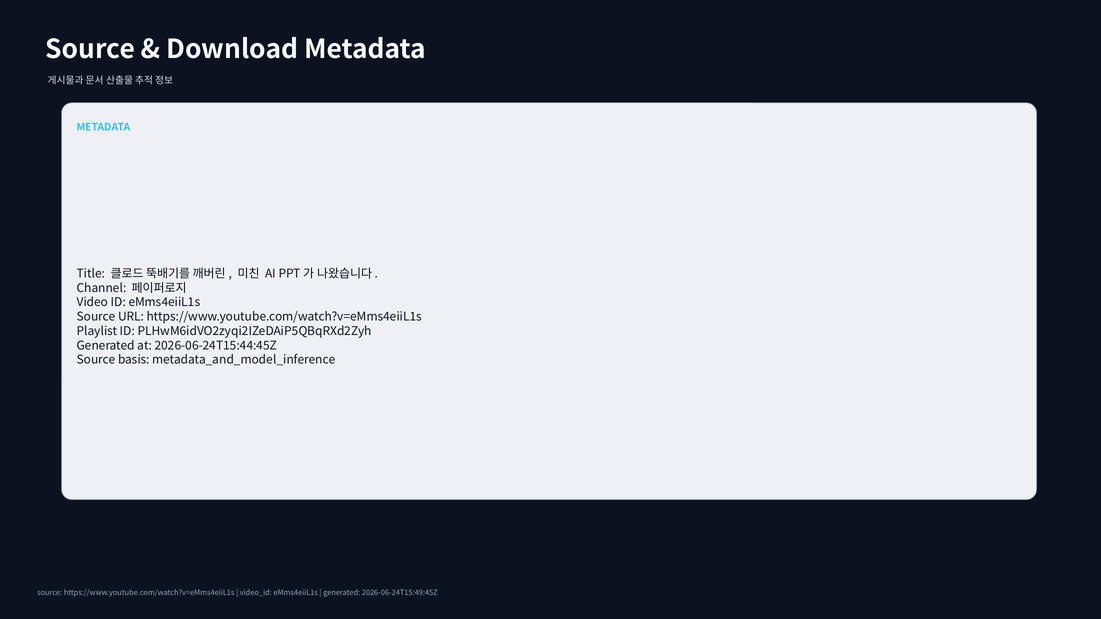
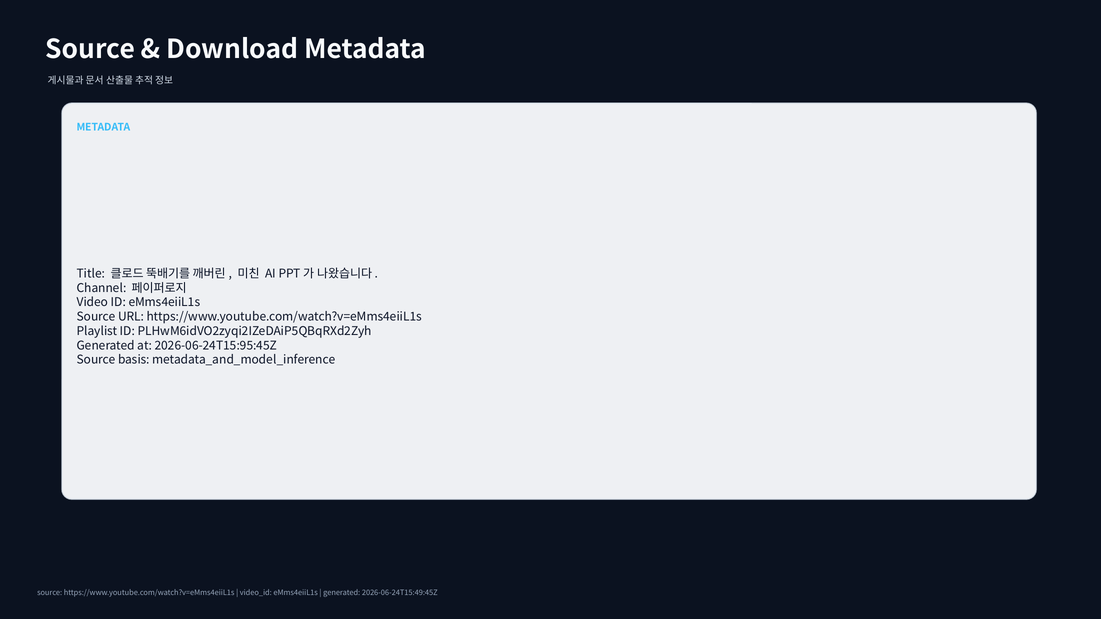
2026-06-24T15:44:45Z: 2026-06-24T15:44:45Z -> 2026-06-24T15:95:45Z (216, 346)
